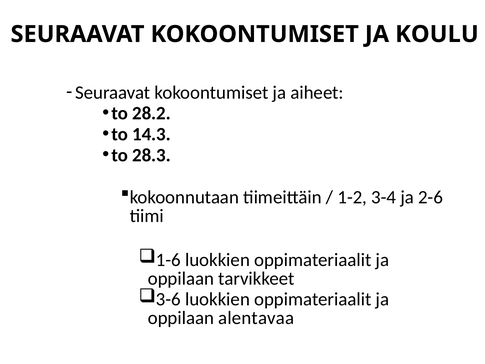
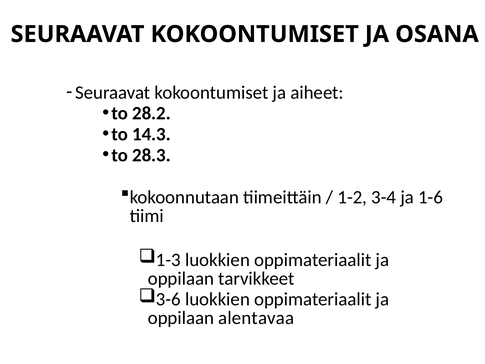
KOULU: KOULU -> OSANA (437, 34)
2-6: 2-6 -> 1-6 (431, 197)
1-6: 1-6 -> 1-3 (168, 260)
